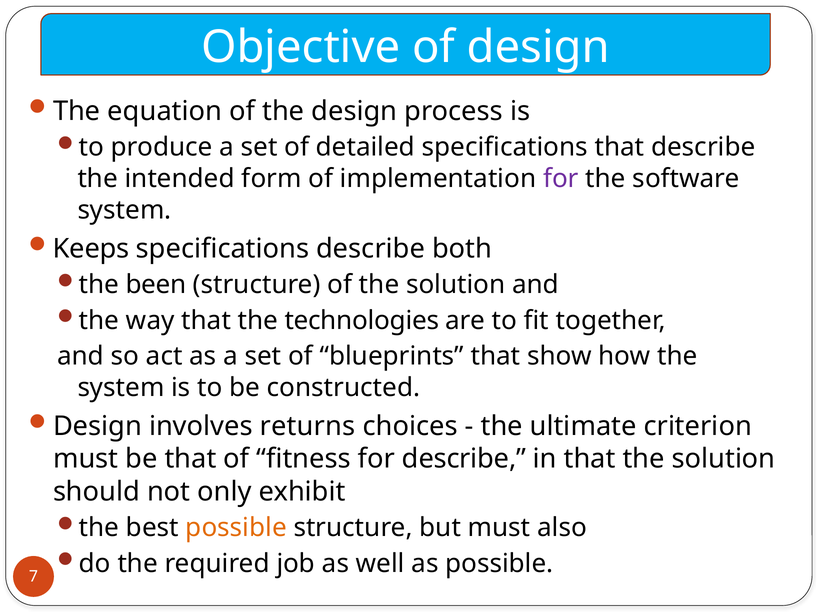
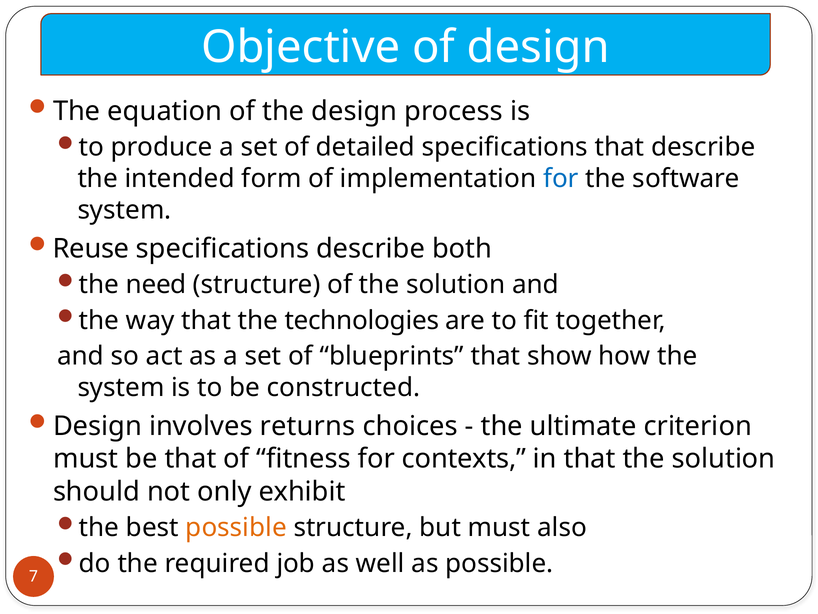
for colour: purple -> blue (561, 178)
Keeps: Keeps -> Reuse (91, 248)
been: been -> need (156, 285)
for describe: describe -> contexts (464, 459)
